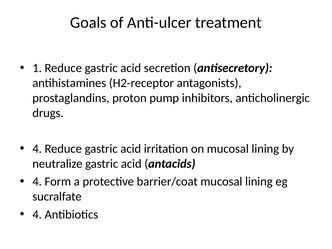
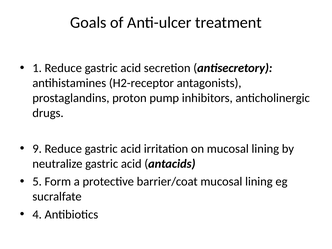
4: 4 -> 9 (37, 149)
4: 4 -> 5 (37, 182)
